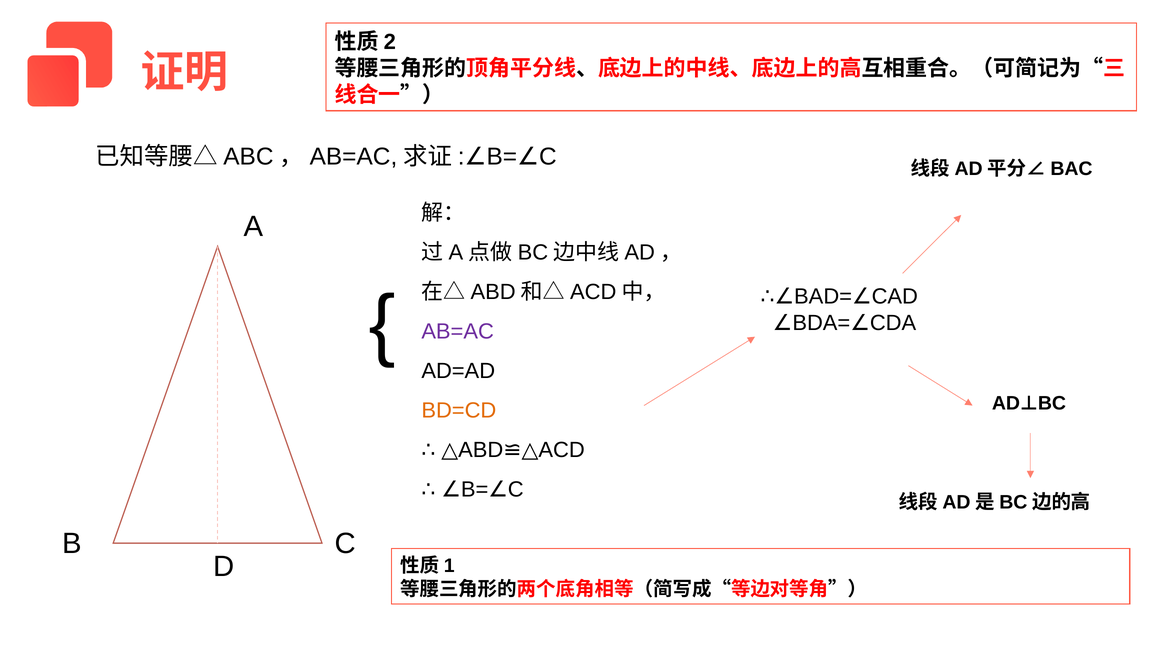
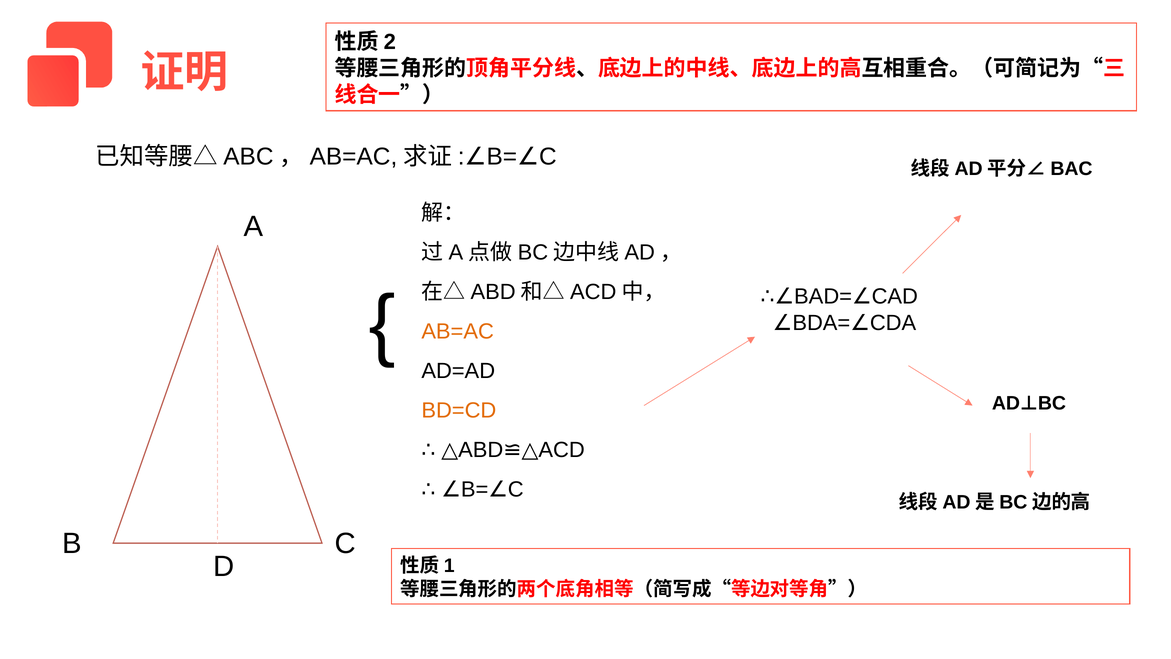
AB=AC colour: purple -> orange (458, 331)
